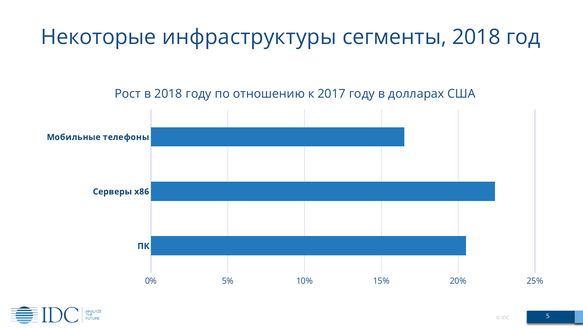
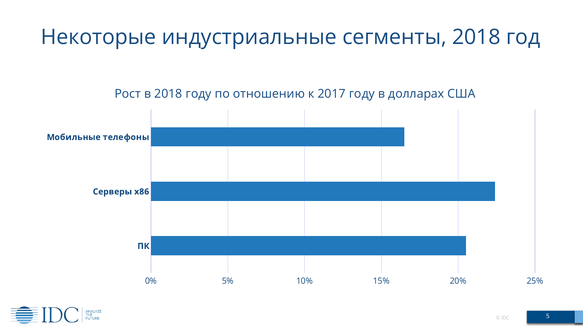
инфраструктуры: инфраструктуры -> индустриальные (249, 37)
